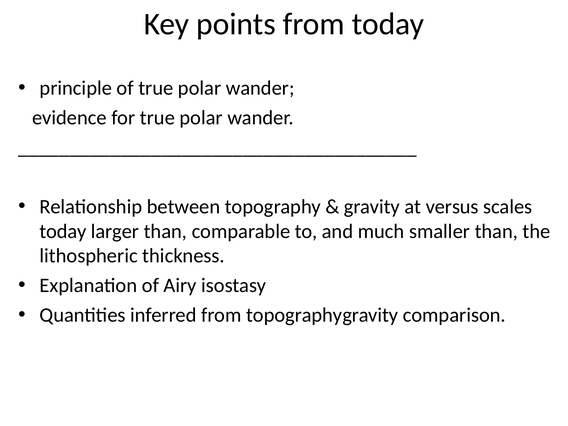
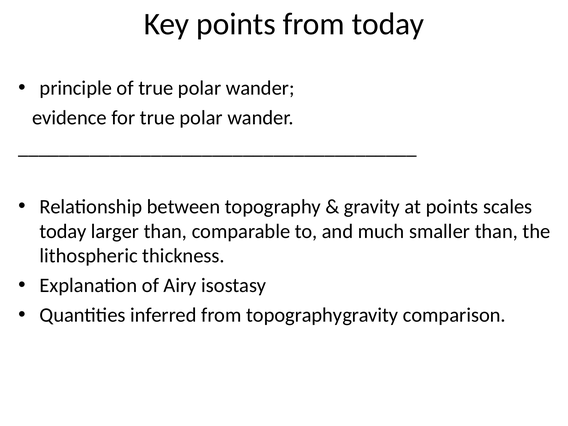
at versus: versus -> points (452, 207)
